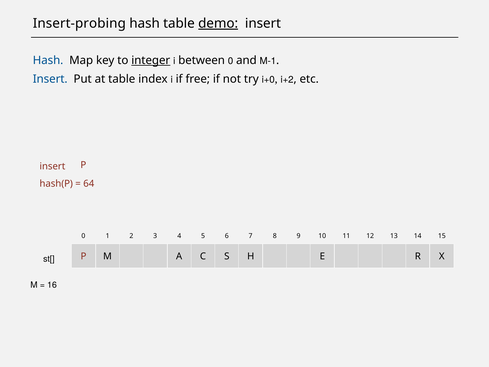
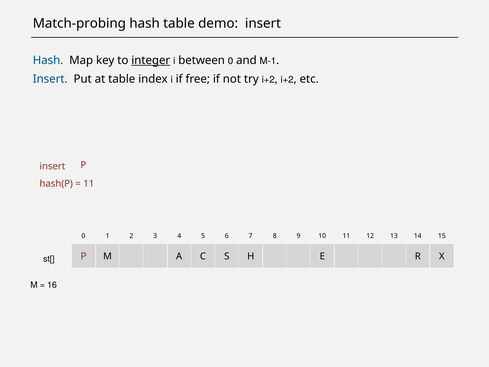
Insert-probing: Insert-probing -> Match-probing (79, 23)
demo underline: present -> none (218, 23)
try i+0: i+0 -> i+2 (268, 80)
64: 64 -> 11 (89, 184)
